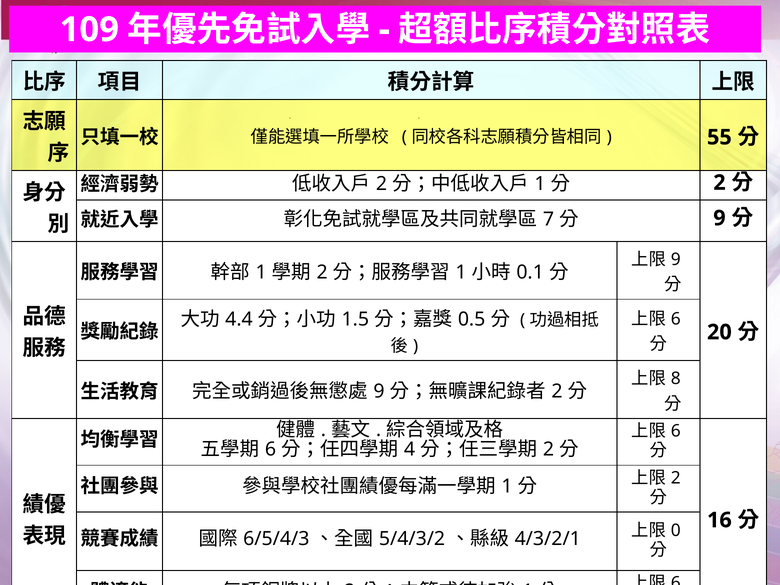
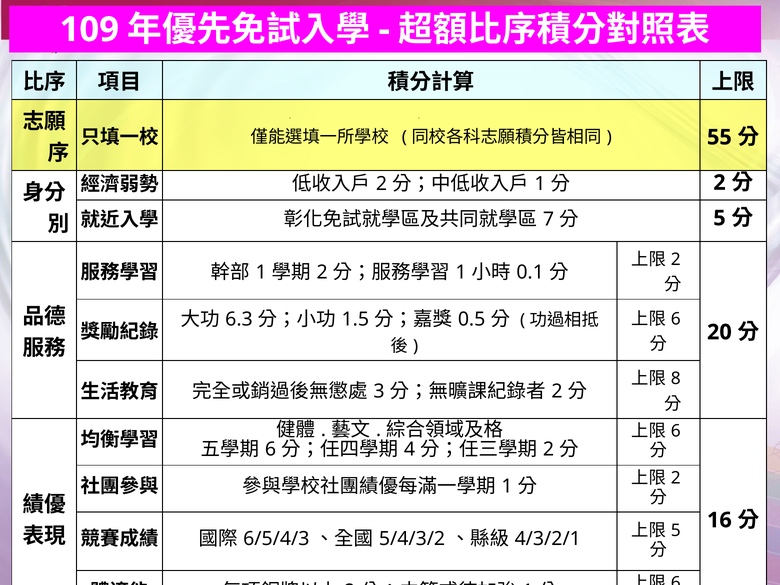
9: 9 -> 5 (719, 218)
9: 9 -> 2 (676, 260)
4.4: 4.4 -> 6.3 (239, 319)
9: 9 -> 3 (379, 392)
0: 0 -> 5 (676, 530)
